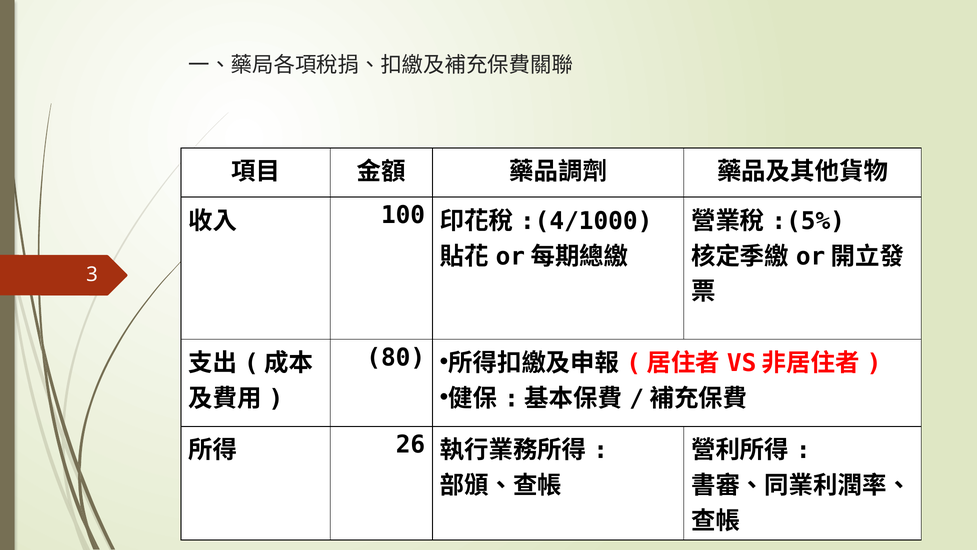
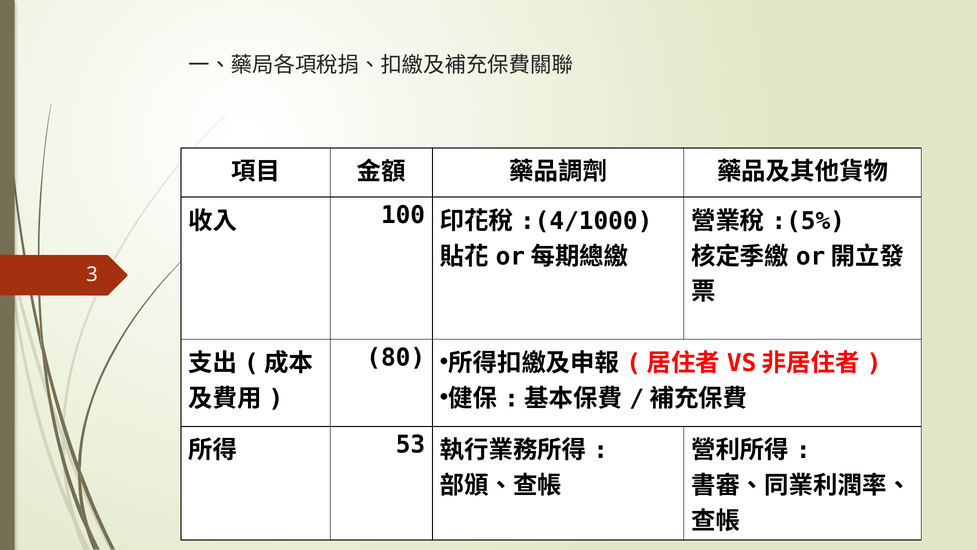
26: 26 -> 53 (410, 444)
